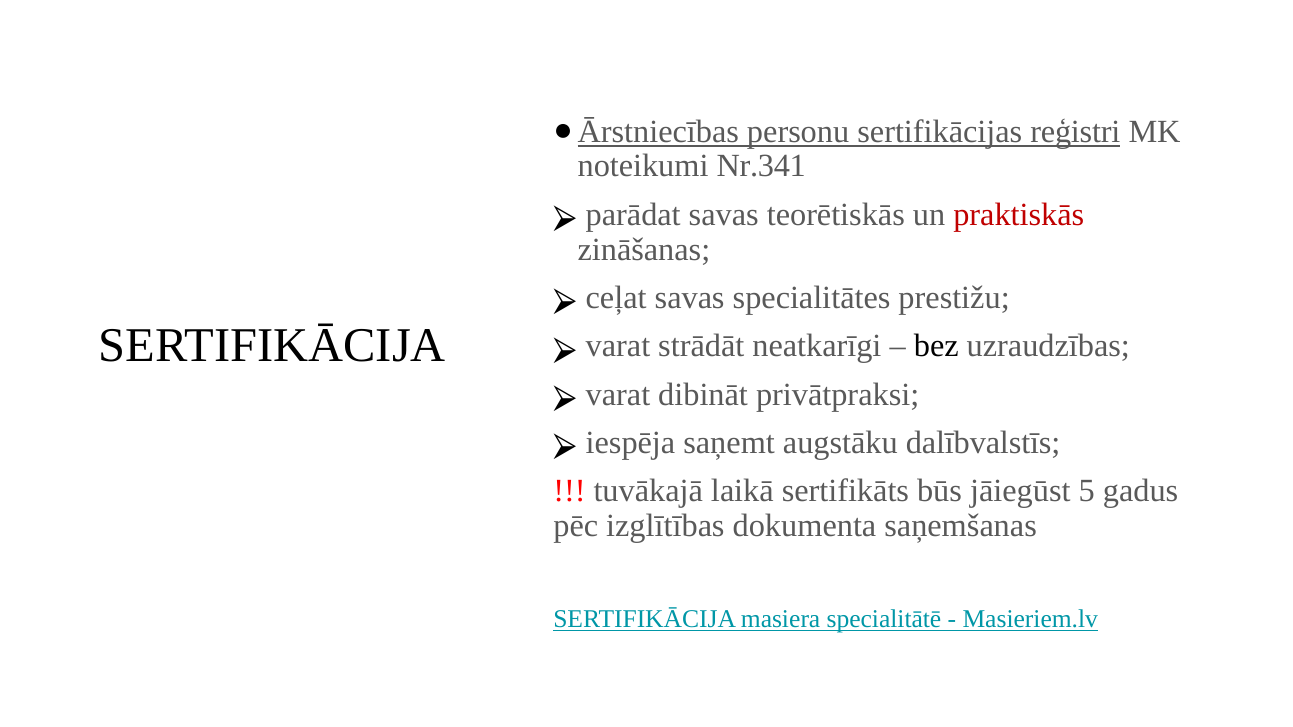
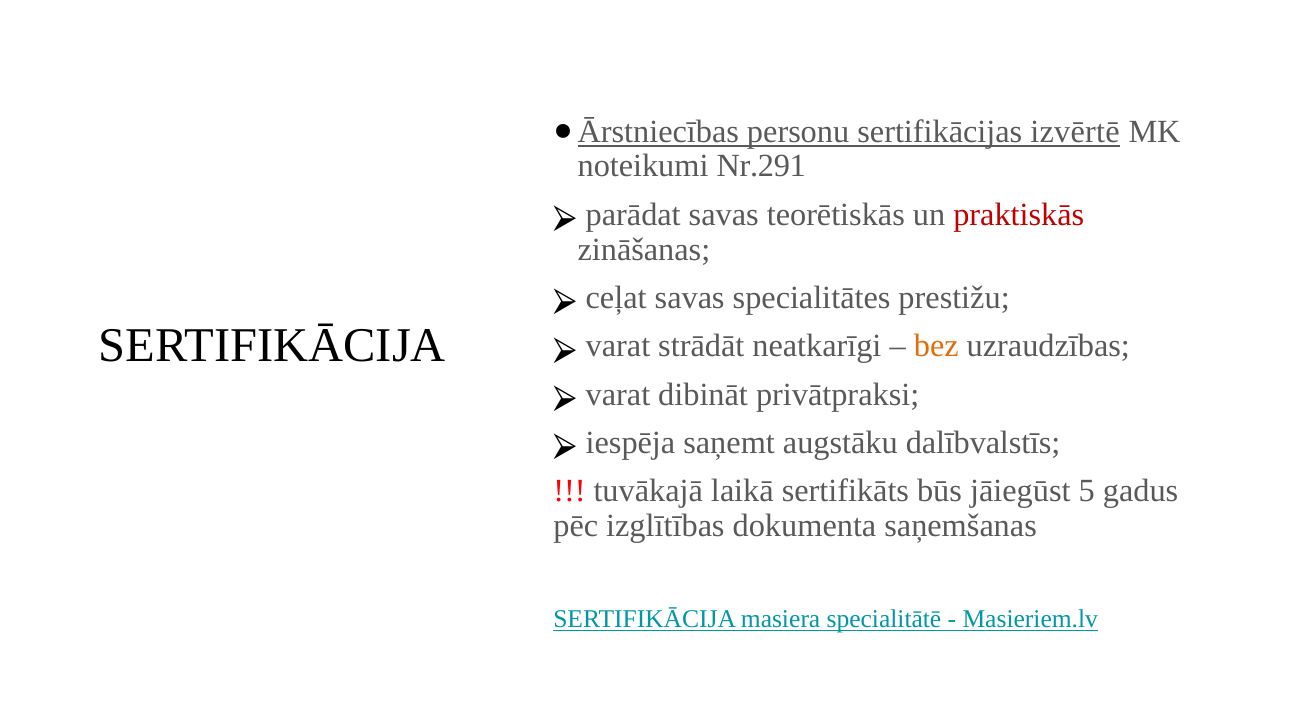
reģistri: reģistri -> izvērtē (1075, 132)
Nr.341: Nr.341 -> Nr.291 (761, 166)
bez colour: black -> orange (936, 346)
